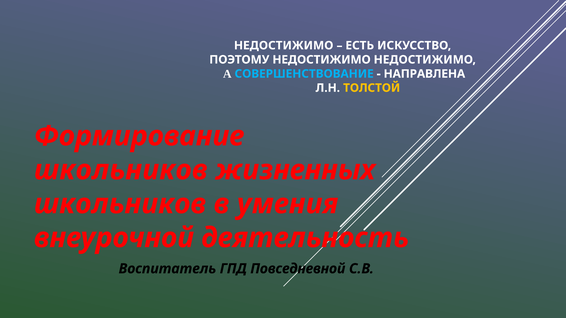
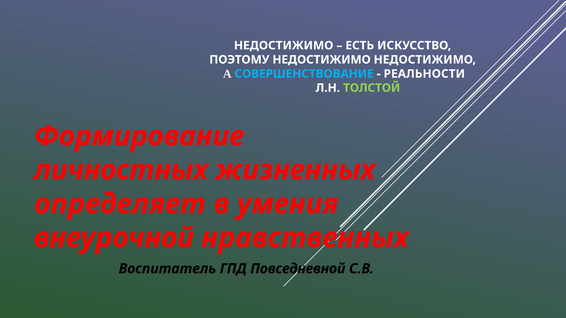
НАПРАВЛЕНА: НАПРАВЛЕНА -> РЕАЛЬНОСТИ (424, 74)
ТОЛСТОЙ colour: yellow -> light green (372, 88)
школьников: школьников -> личностных (121, 170)
школьников: школьников -> определяет (120, 204)
деятельность: деятельность -> нравственных (305, 238)
